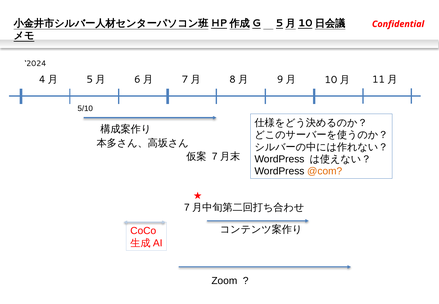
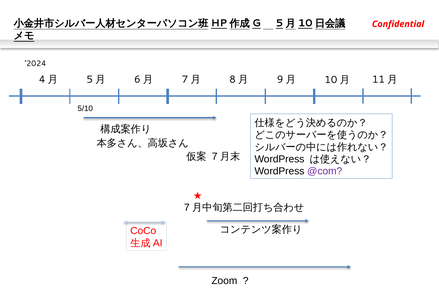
@com colour: orange -> purple (325, 171)
